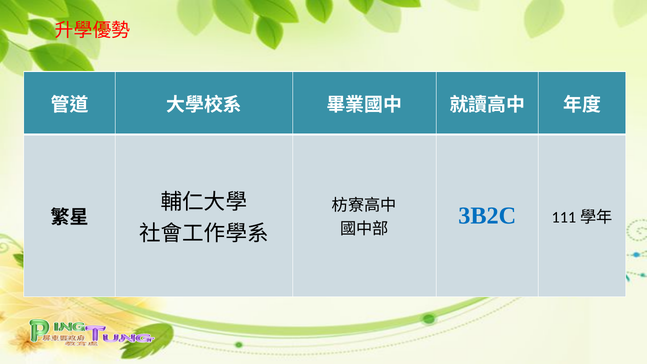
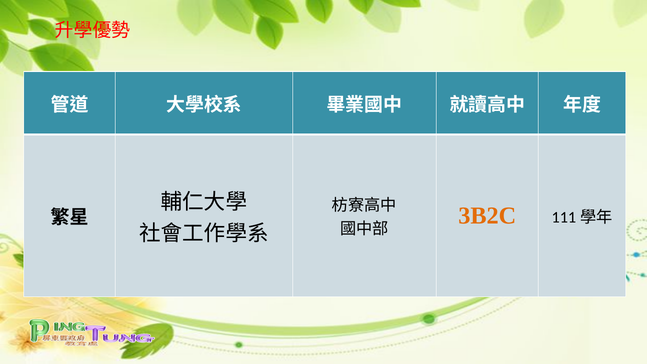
3B2C colour: blue -> orange (487, 216)
